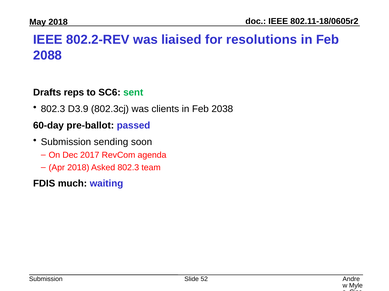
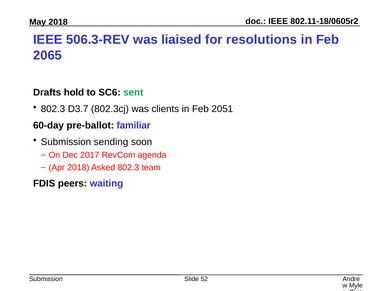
802.2-REV: 802.2-REV -> 506.3-REV (98, 40)
2088: 2088 -> 2065 (48, 55)
reps: reps -> hold (74, 93)
D3.9: D3.9 -> D3.7 (78, 109)
2038: 2038 -> 2051 (222, 109)
passed: passed -> familiar (134, 126)
much: much -> peers (72, 184)
